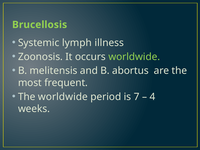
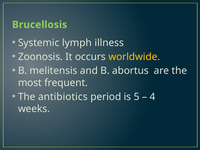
worldwide colour: light green -> yellow (134, 57)
The worldwide: worldwide -> antibiotics (63, 97)
7: 7 -> 5 (137, 97)
